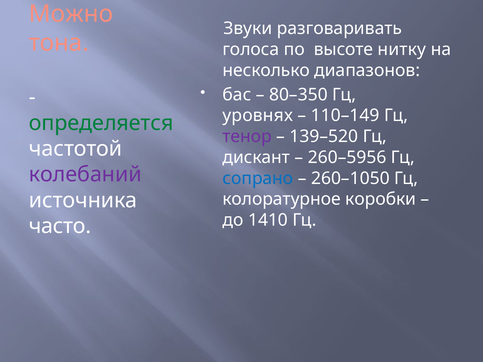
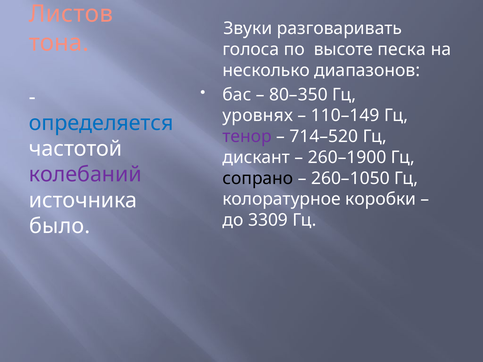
Можно: Можно -> Листов (71, 14)
нитку: нитку -> песка (402, 49)
определяется colour: green -> blue (101, 123)
139–520: 139–520 -> 714–520 (324, 137)
260–5956: 260–5956 -> 260–1900 (347, 157)
сопрано colour: blue -> black (258, 178)
1410: 1410 -> 3309 (268, 220)
часто: часто -> было (60, 226)
